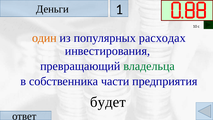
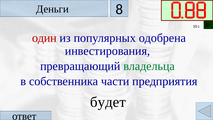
1: 1 -> 8 (119, 9)
один colour: orange -> red (44, 38)
расходах: расходах -> одобрена (162, 38)
